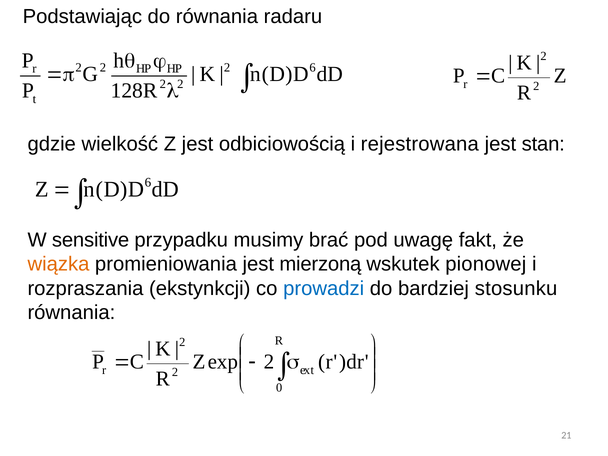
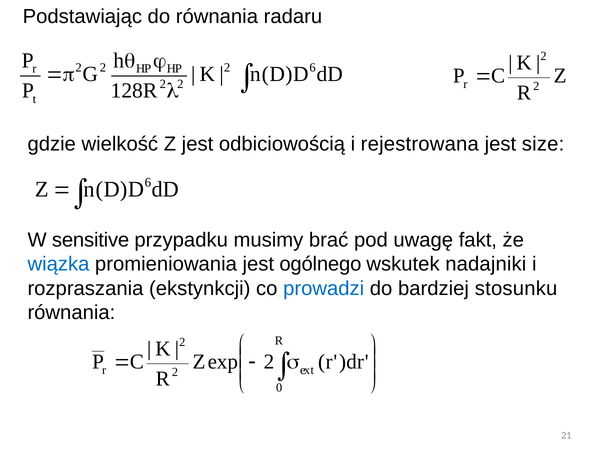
stan: stan -> size (543, 144)
wiązka colour: orange -> blue (58, 264)
mierzoną: mierzoną -> ogólnego (320, 264)
pionowej: pionowej -> nadajniki (486, 264)
